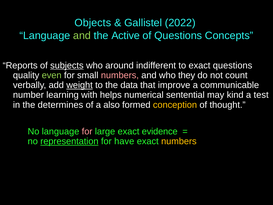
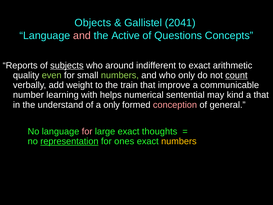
2022: 2022 -> 2041 (180, 23)
and colour: light green -> pink (82, 36)
exact questions: questions -> arithmetic (233, 65)
numbers colour: pink -> light green (120, 75)
who they: they -> only (187, 75)
count underline: none -> present (236, 75)
weight underline: present -> none (80, 85)
data: data -> train (129, 85)
a test: test -> that (261, 95)
determines: determines -> understand (60, 105)
a also: also -> only (112, 105)
conception colour: yellow -> pink (175, 105)
thought: thought -> general (228, 105)
evidence: evidence -> thoughts (160, 131)
have: have -> ones (124, 141)
